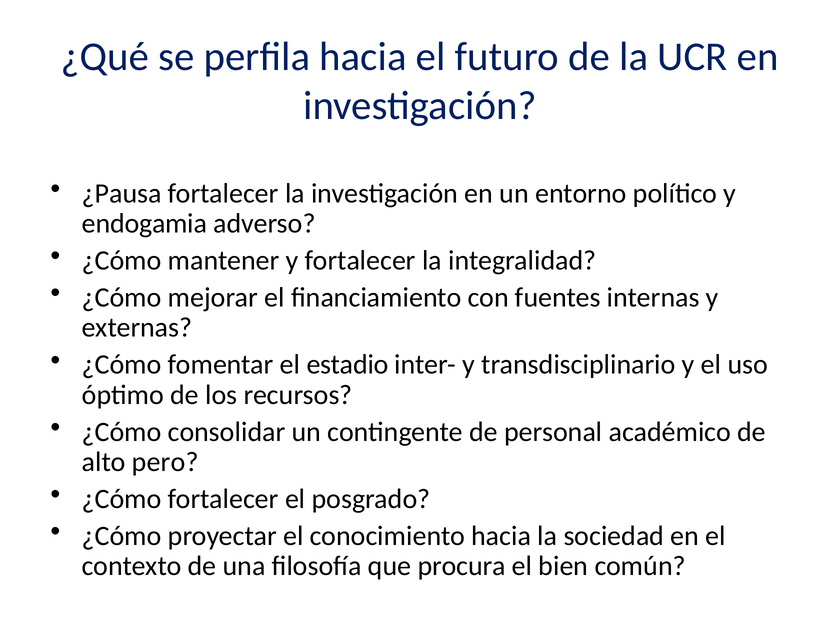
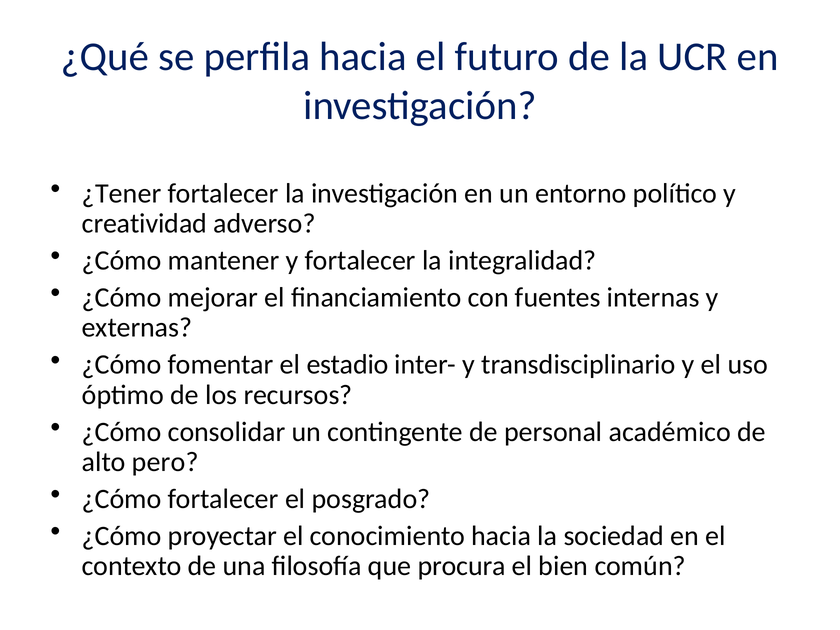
¿Pausa: ¿Pausa -> ¿Tener (122, 193)
endogamia: endogamia -> creatividad (144, 224)
